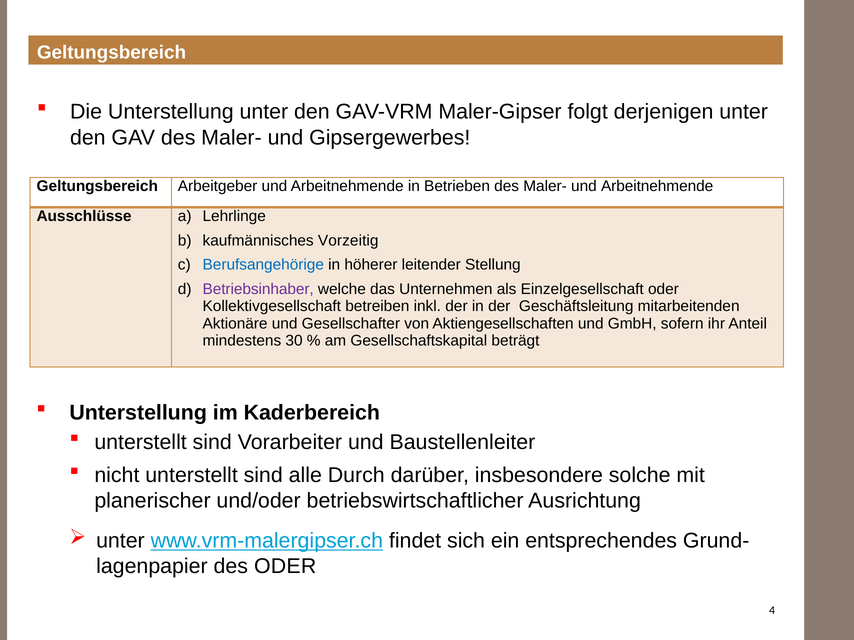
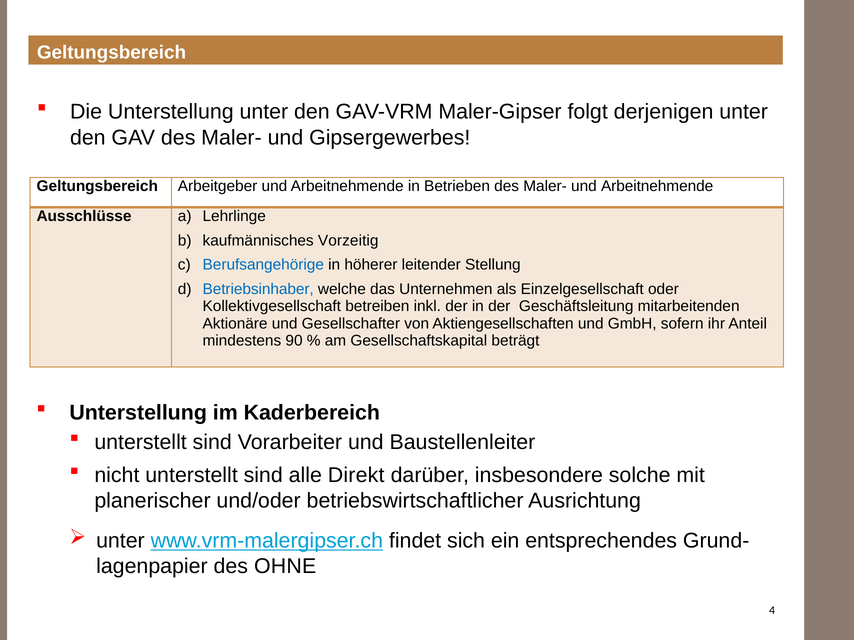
Betriebsinhaber colour: purple -> blue (258, 289)
30: 30 -> 90 (294, 341)
Durch: Durch -> Direkt (356, 475)
des ODER: ODER -> OHNE (285, 567)
